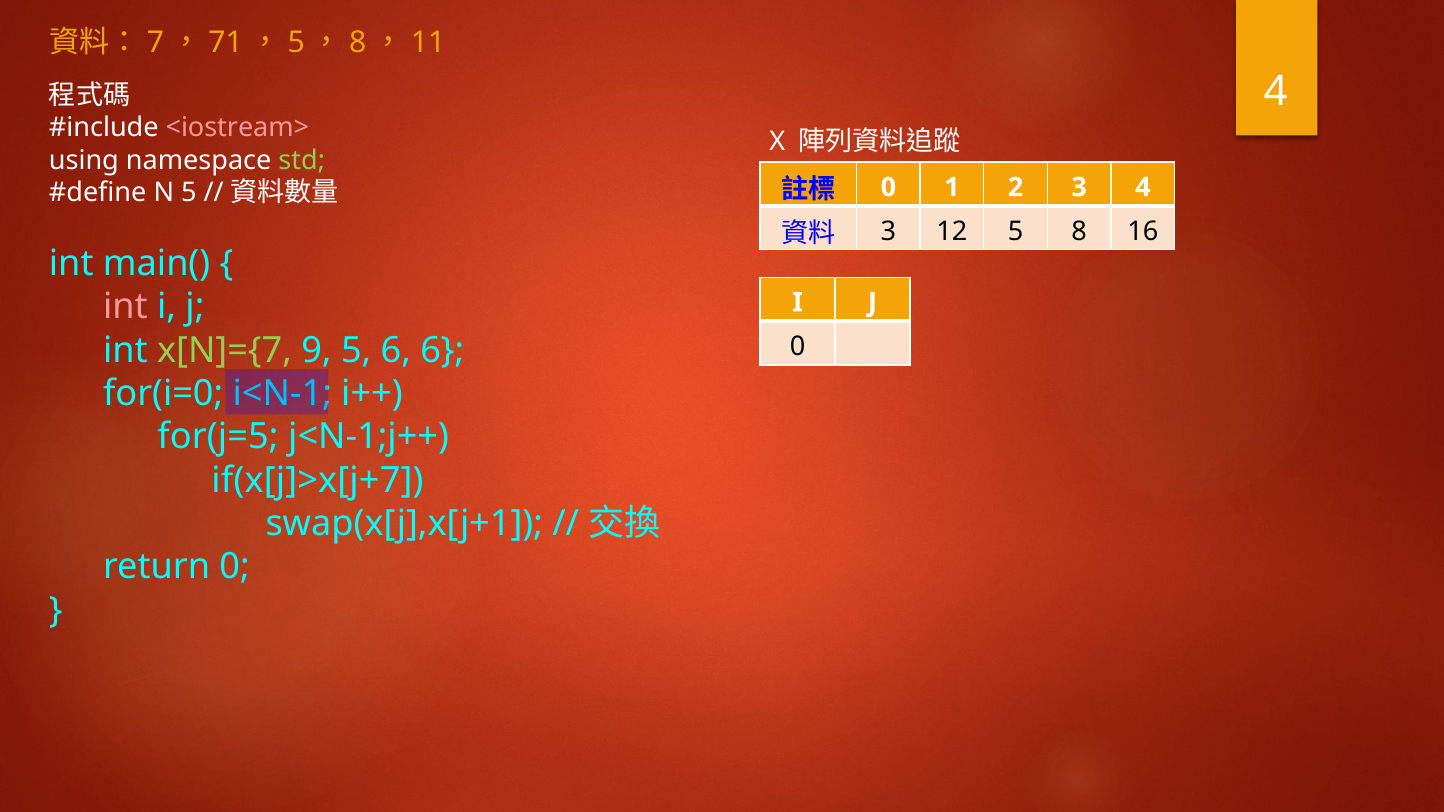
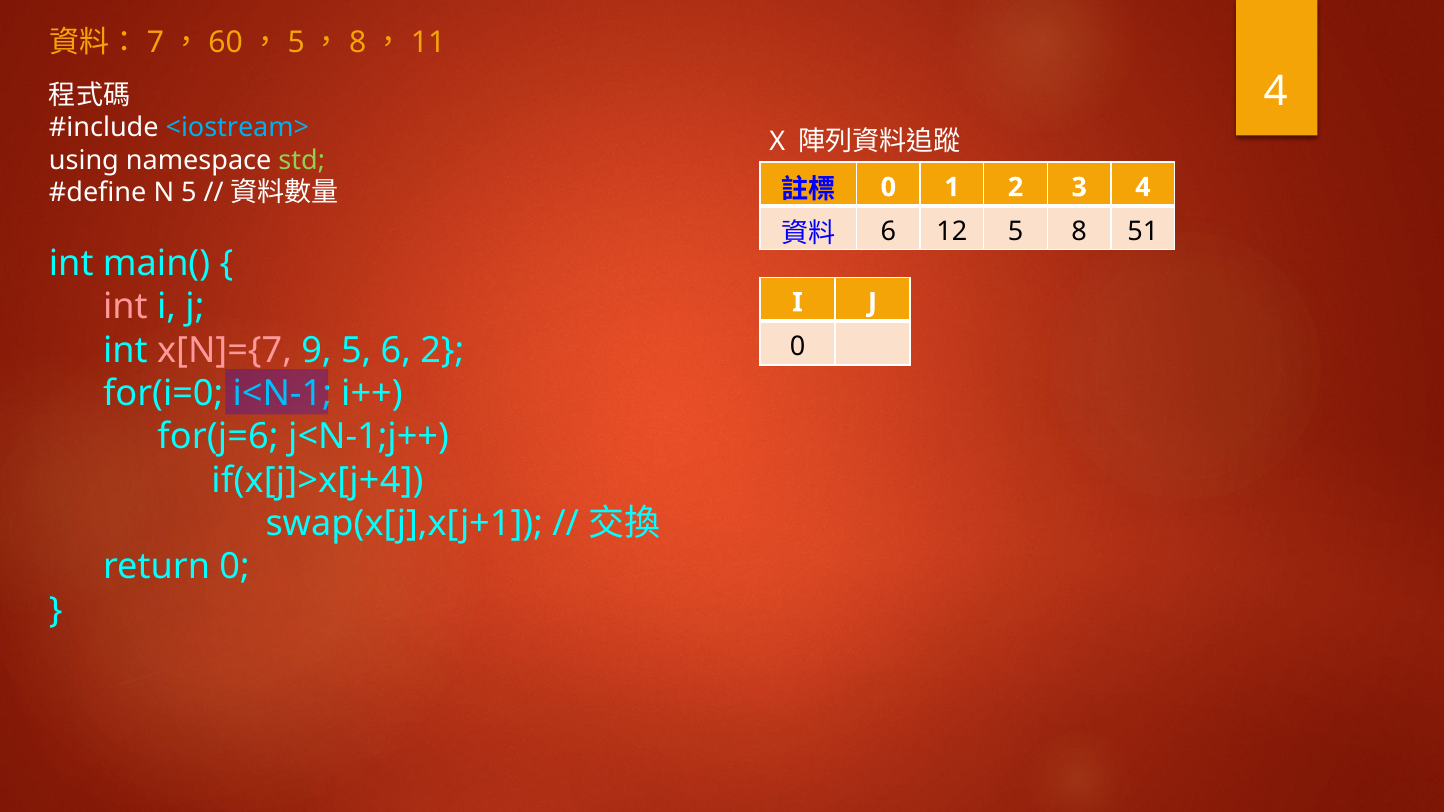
71: 71 -> 60 (226, 42)
<iostream> colour: pink -> light blue (237, 128)
3: 3 -> 6 (888, 231)
16: 16 -> 51 (1143, 231)
x[N]={7 colour: light green -> pink (225, 350)
6 6: 6 -> 2 (442, 350)
for(j=5: for(j=5 -> for(j=6 (218, 437)
if(x[j]>x[j+7: if(x[j]>x[j+7 -> if(x[j]>x[j+4 (317, 480)
